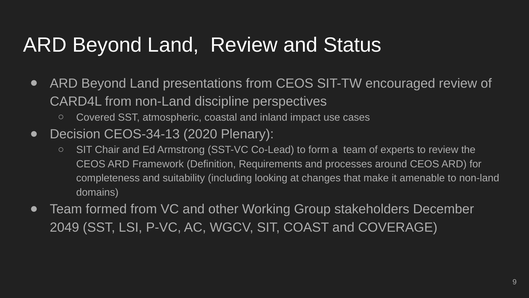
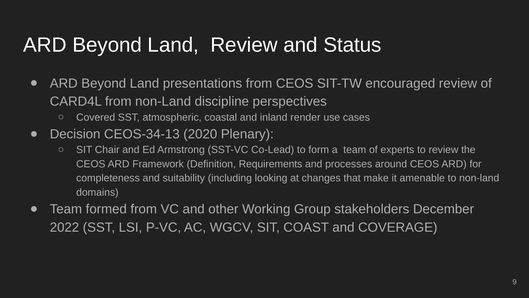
impact: impact -> render (305, 117)
2049: 2049 -> 2022 (64, 227)
